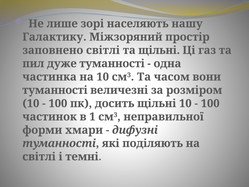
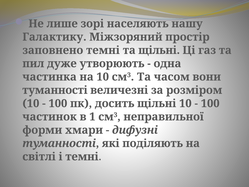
заповнено світлі: світлі -> темні (103, 50)
дуже туманності: туманності -> утворюють (112, 63)
